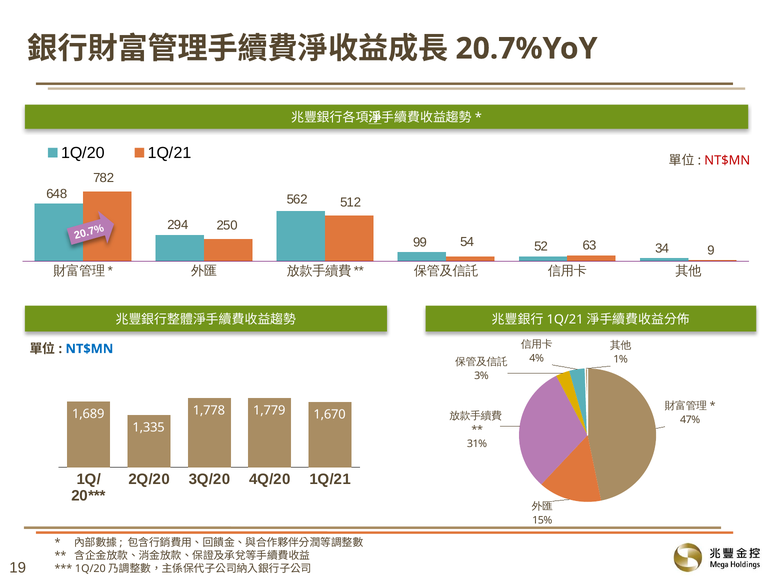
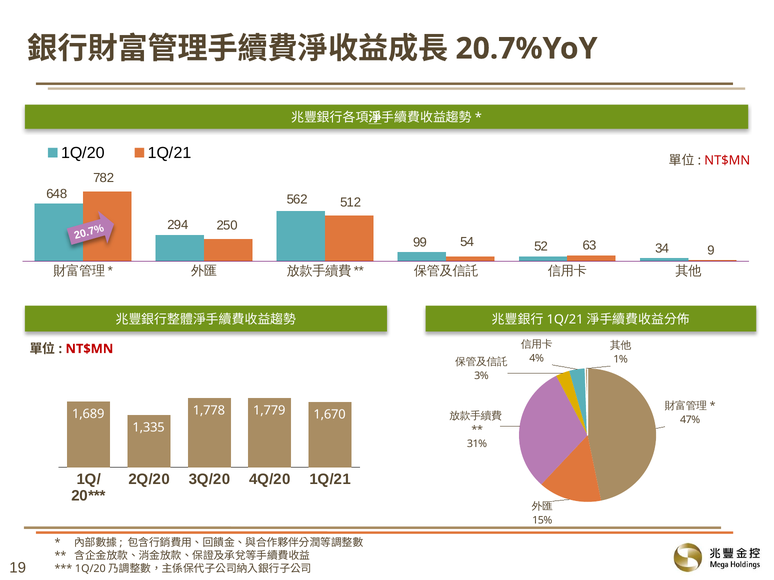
NT$MN colour: blue -> red (89, 349)
